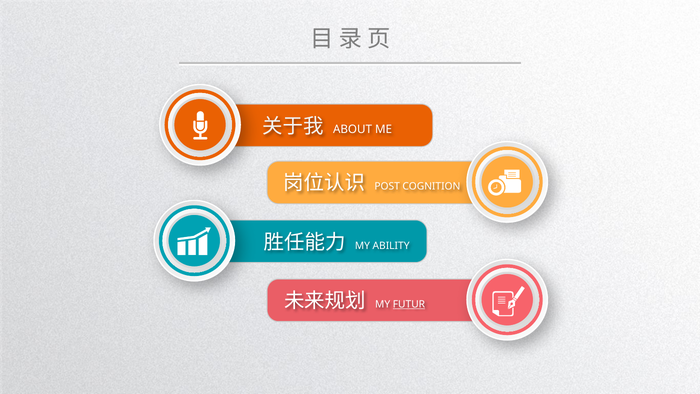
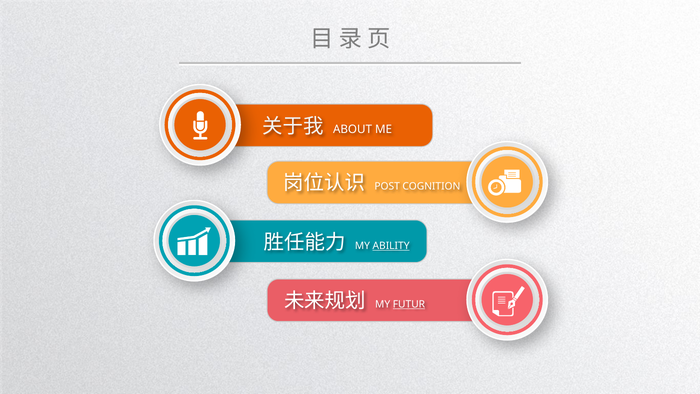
ABILITY underline: none -> present (391, 246)
